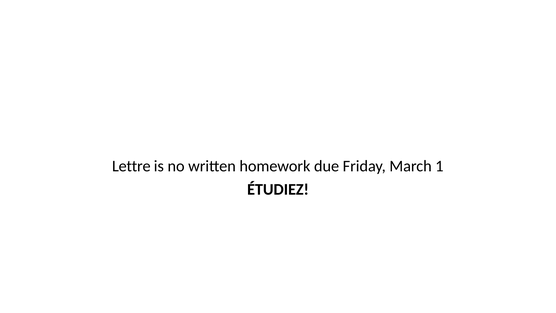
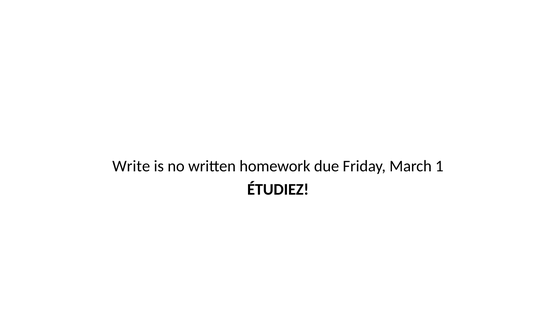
Lettre: Lettre -> Write (131, 166)
